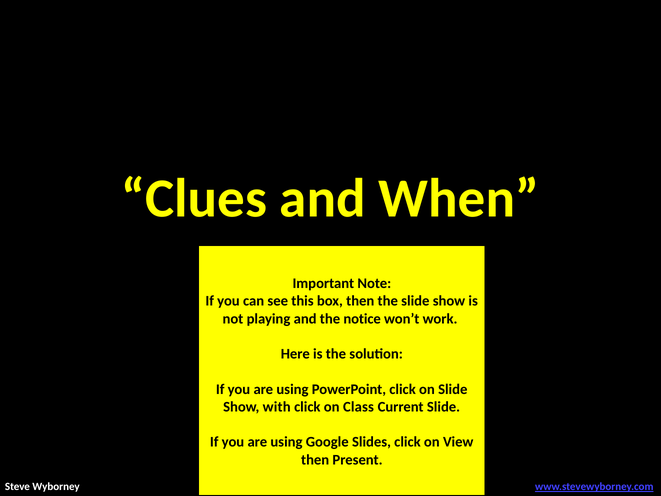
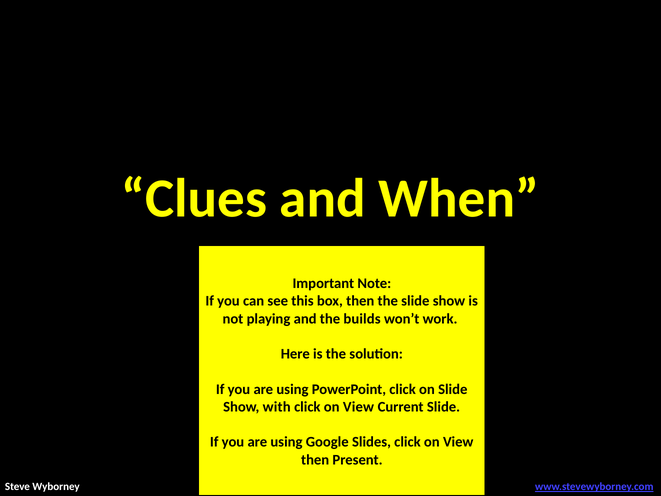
notice: notice -> builds (362, 319)
Class: Class -> View (359, 407)
